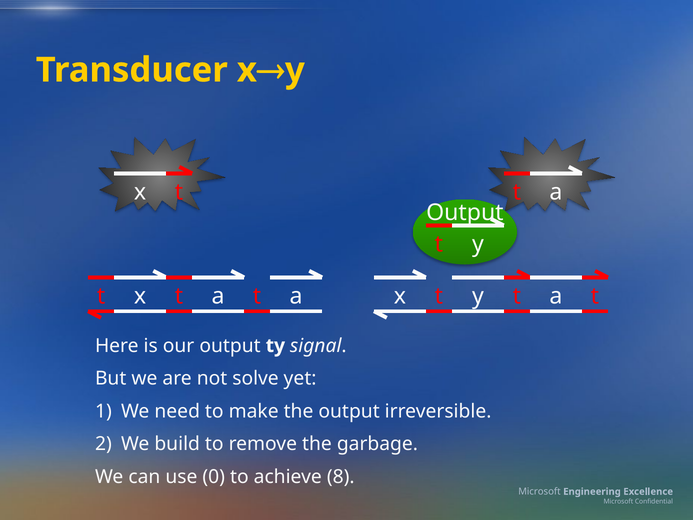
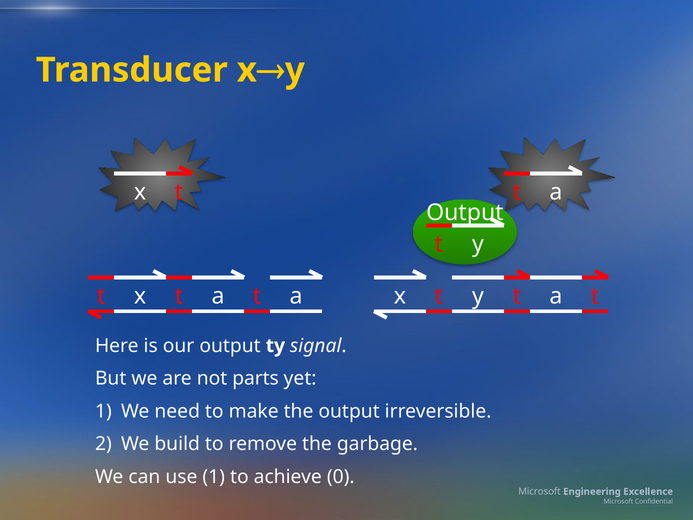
solve: solve -> parts (256, 378)
use 0: 0 -> 1 (214, 476)
8: 8 -> 0 (341, 476)
